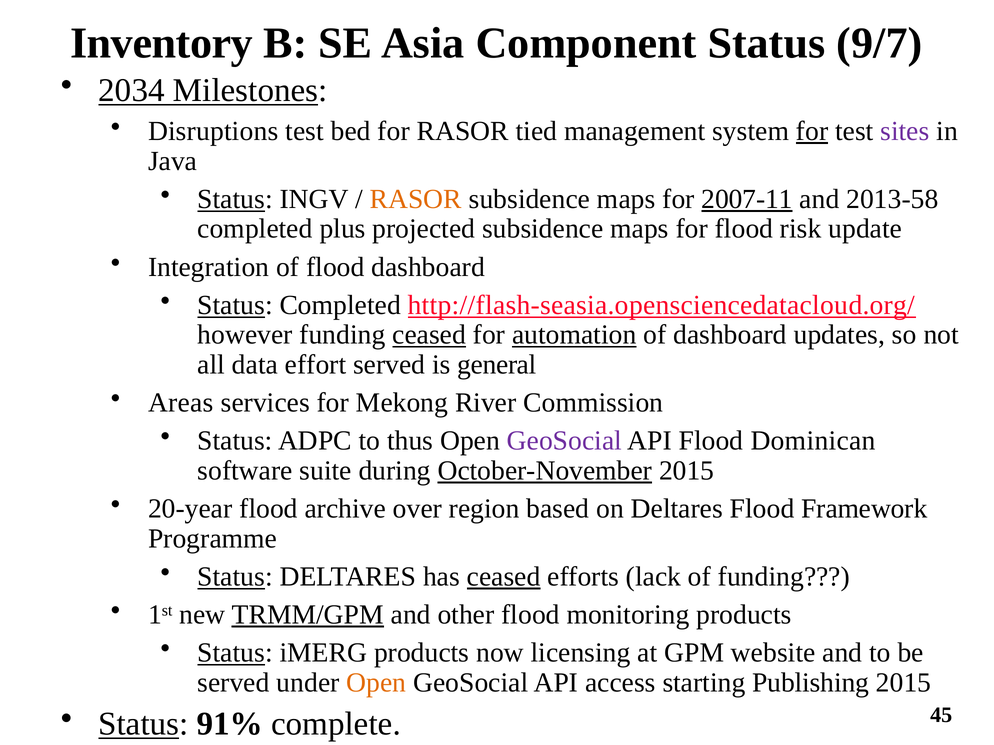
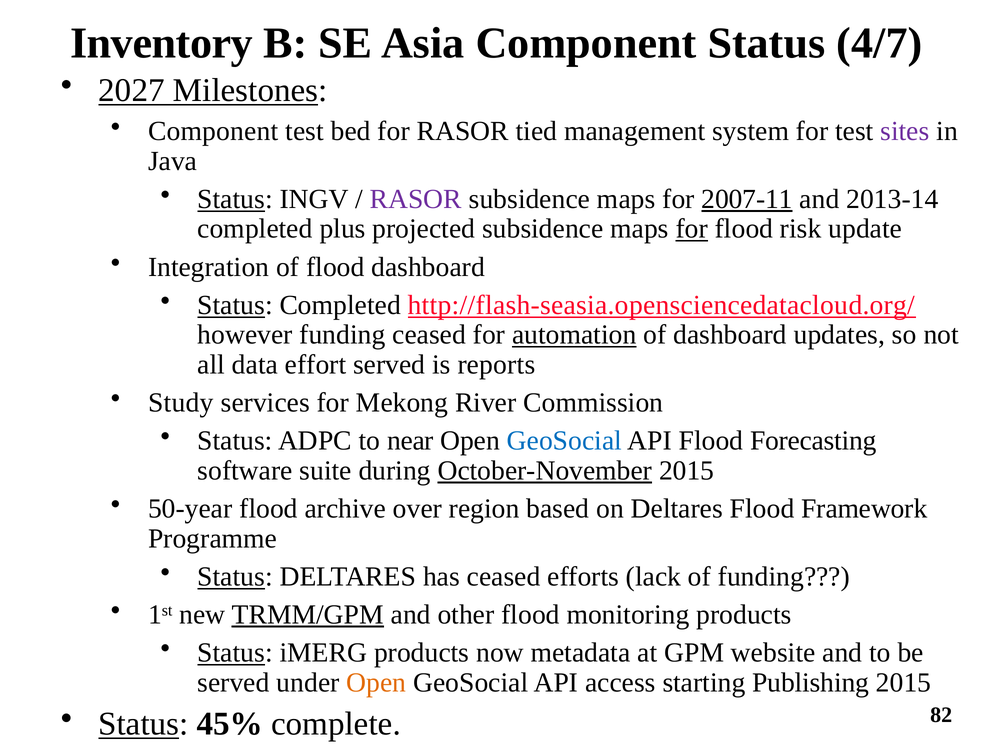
9/7: 9/7 -> 4/7 (879, 43)
2034: 2034 -> 2027 (132, 90)
Disruptions: Disruptions -> Component (213, 131)
for underline: present -> none (812, 131)
RASOR colour: orange -> purple (416, 199)
2013-58: 2013-58 -> 2013-14 (892, 199)
for underline: none -> present (692, 229)
ceased underline: present -> none (429, 335)
general: general -> reports (497, 365)
Areas: Areas -> Study (181, 403)
thus: thus -> near (410, 441)
GeoSocial colour: purple -> blue (564, 441)
Dominican: Dominican -> Forecasting (813, 441)
20-year: 20-year -> 50-year (190, 509)
ceased underline: present -> none (504, 577)
licensing: licensing -> metadata (581, 653)
91%: 91% -> 45% (230, 724)
45: 45 -> 82 (941, 716)
